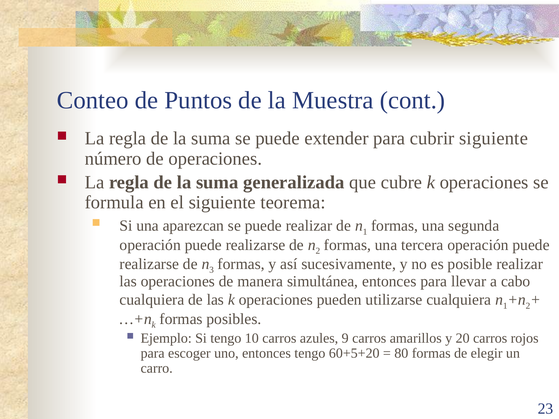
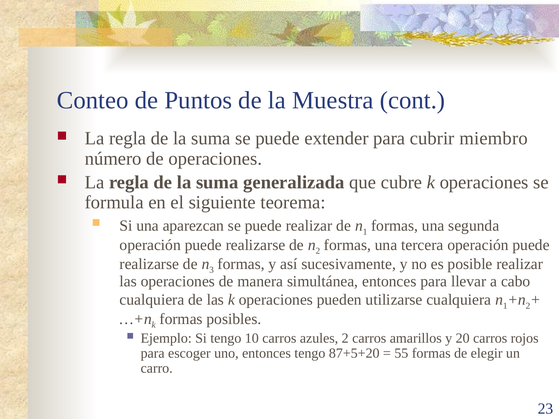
cubrir siguiente: siguiente -> miembro (494, 139)
azules 9: 9 -> 2 (345, 338)
60+5+20: 60+5+20 -> 87+5+20 (354, 353)
80: 80 -> 55 (401, 353)
